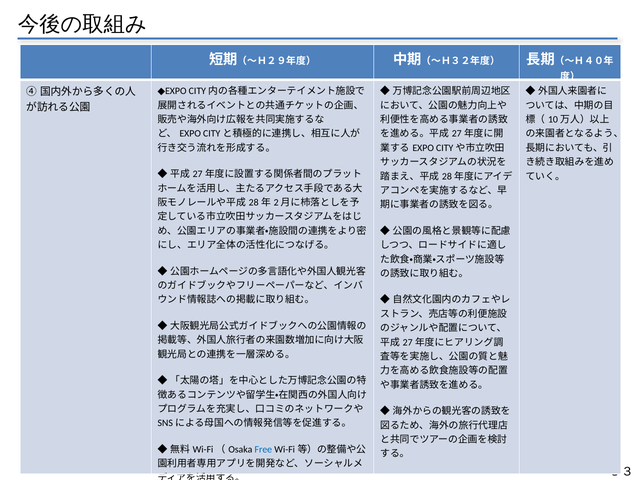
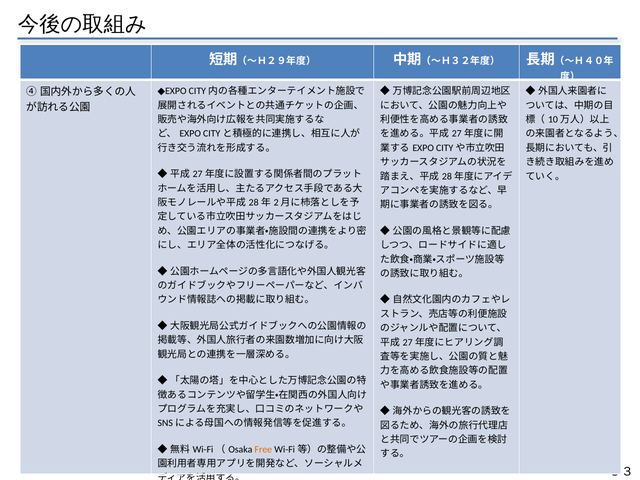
Free colour: blue -> orange (263, 449)
